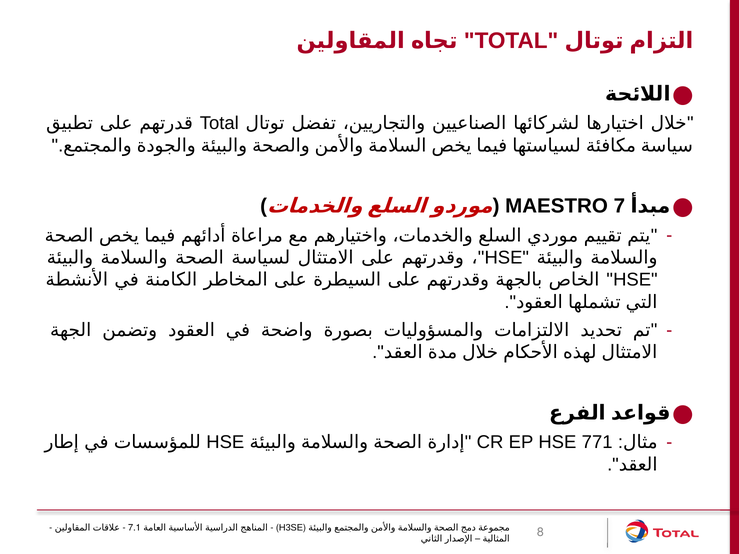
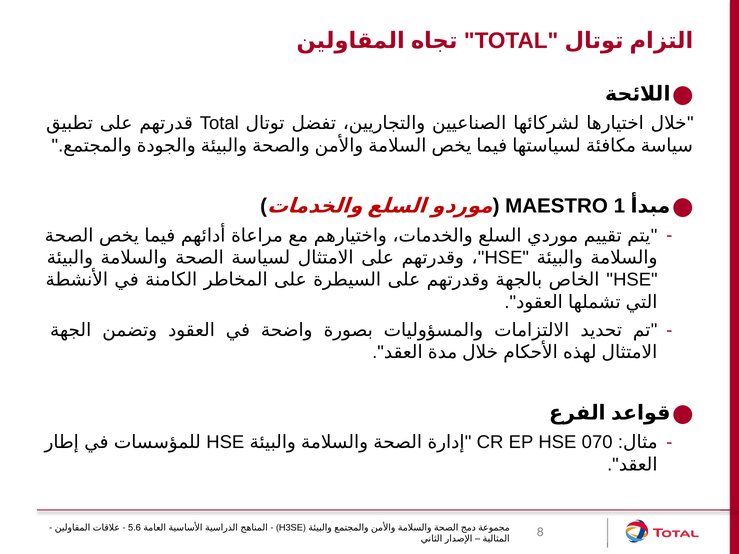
7: 7 -> 1 (619, 206)
771: 771 -> 070 (597, 443)
7.1: 7.1 -> 5.6 (134, 528)
